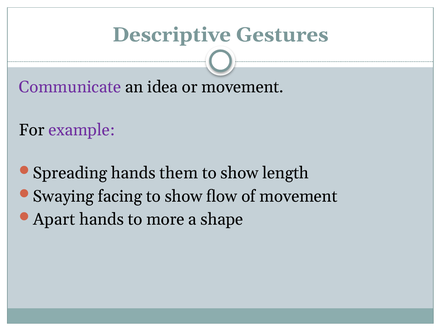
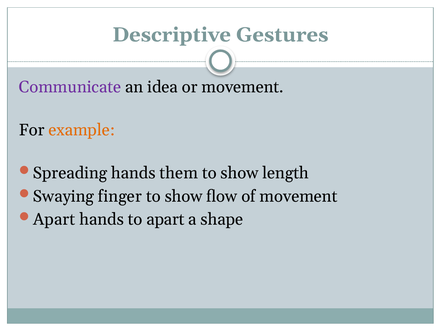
example colour: purple -> orange (82, 130)
facing: facing -> finger (120, 196)
to more: more -> apart (165, 219)
